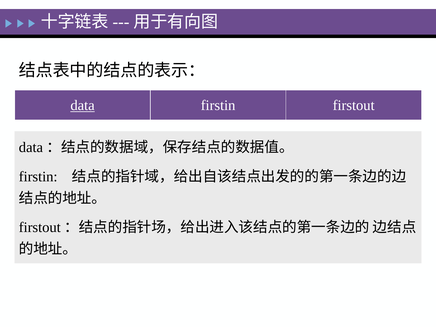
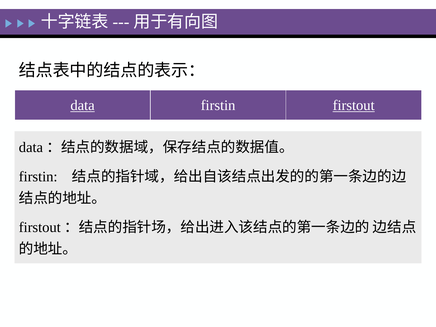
firstout underline: none -> present (354, 105)
